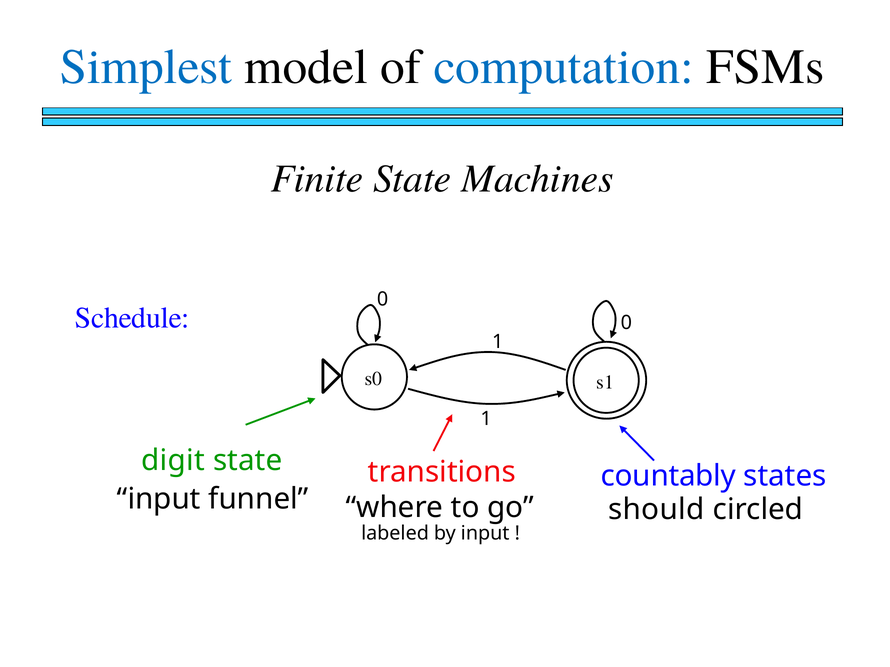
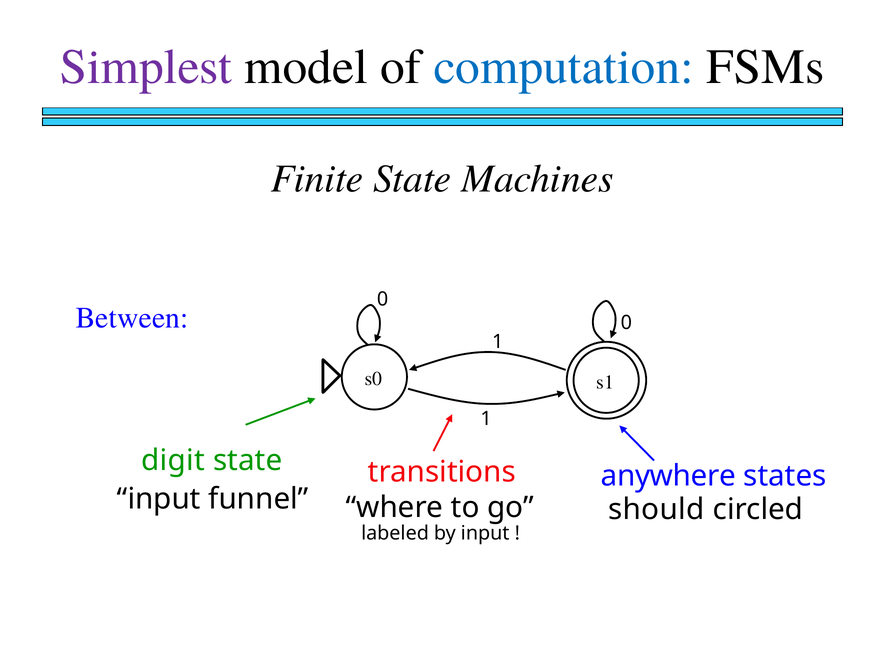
Simplest colour: blue -> purple (146, 67)
Schedule: Schedule -> Between (132, 318)
countably: countably -> anywhere (668, 477)
